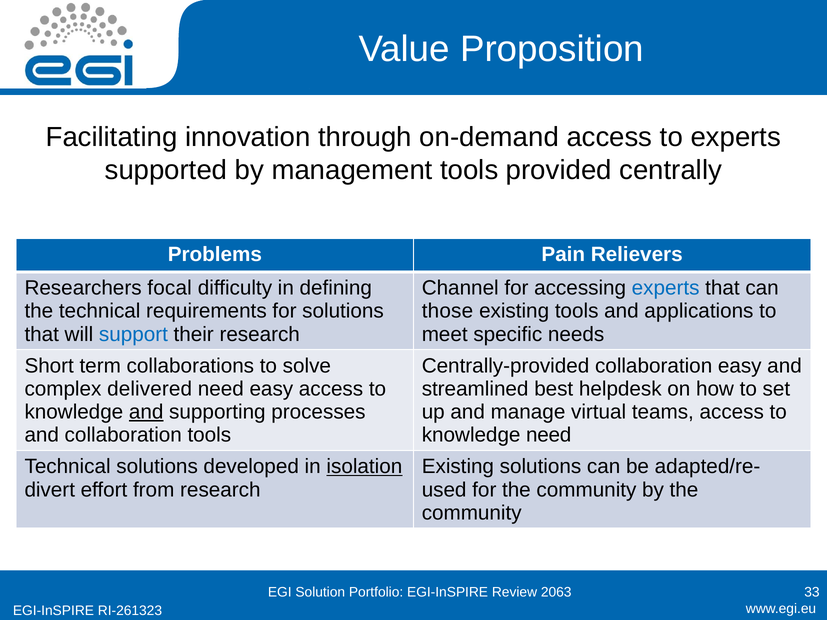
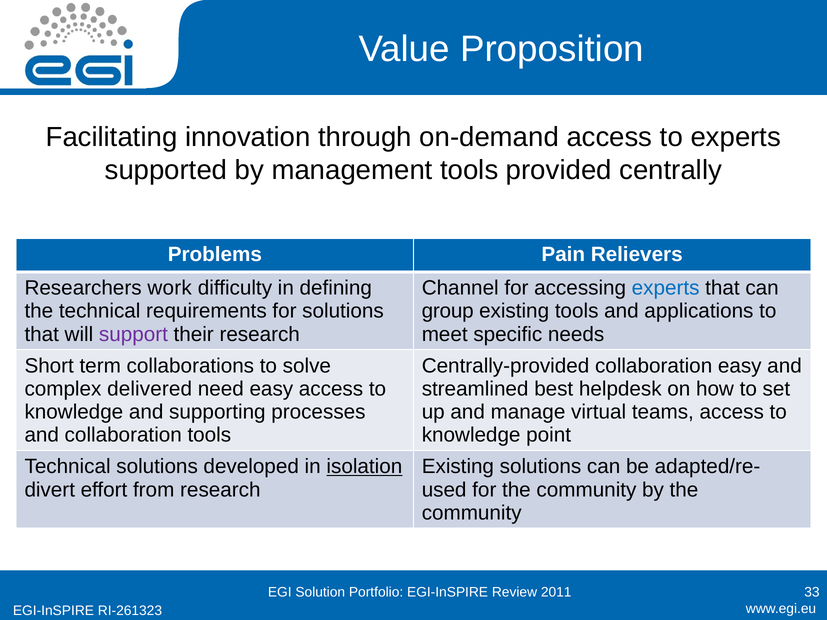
focal: focal -> work (170, 288)
those: those -> group (448, 311)
support colour: blue -> purple (133, 334)
and underline: present -> none (146, 412)
knowledge need: need -> point (549, 435)
2063: 2063 -> 2011 (556, 592)
